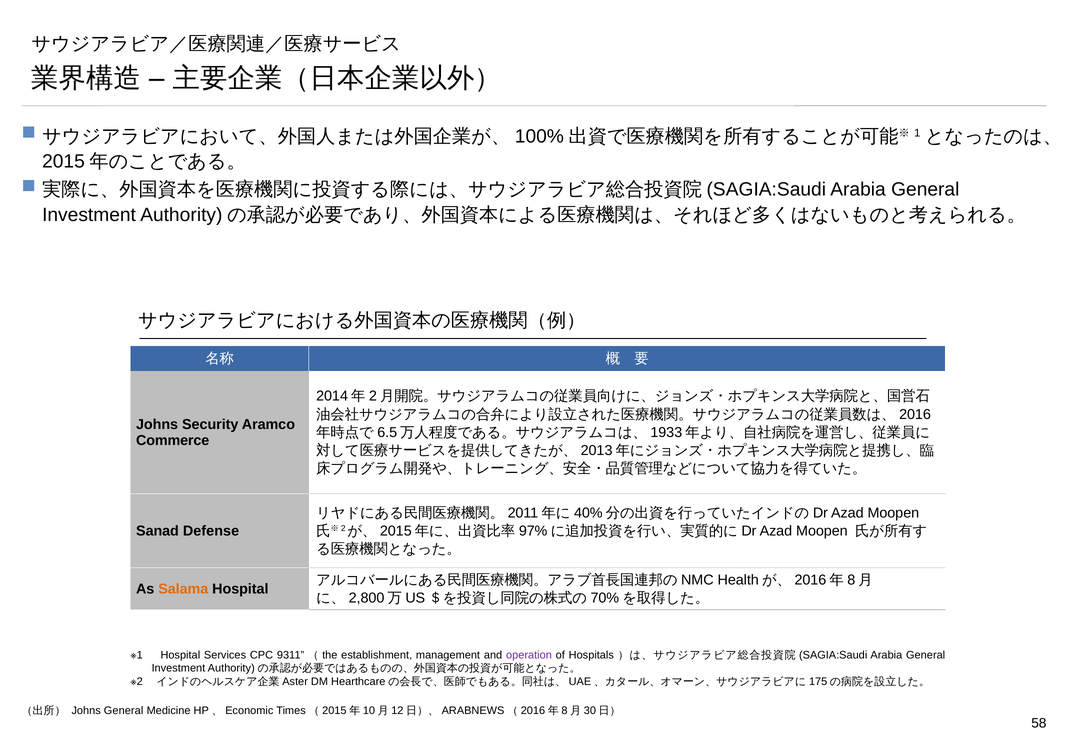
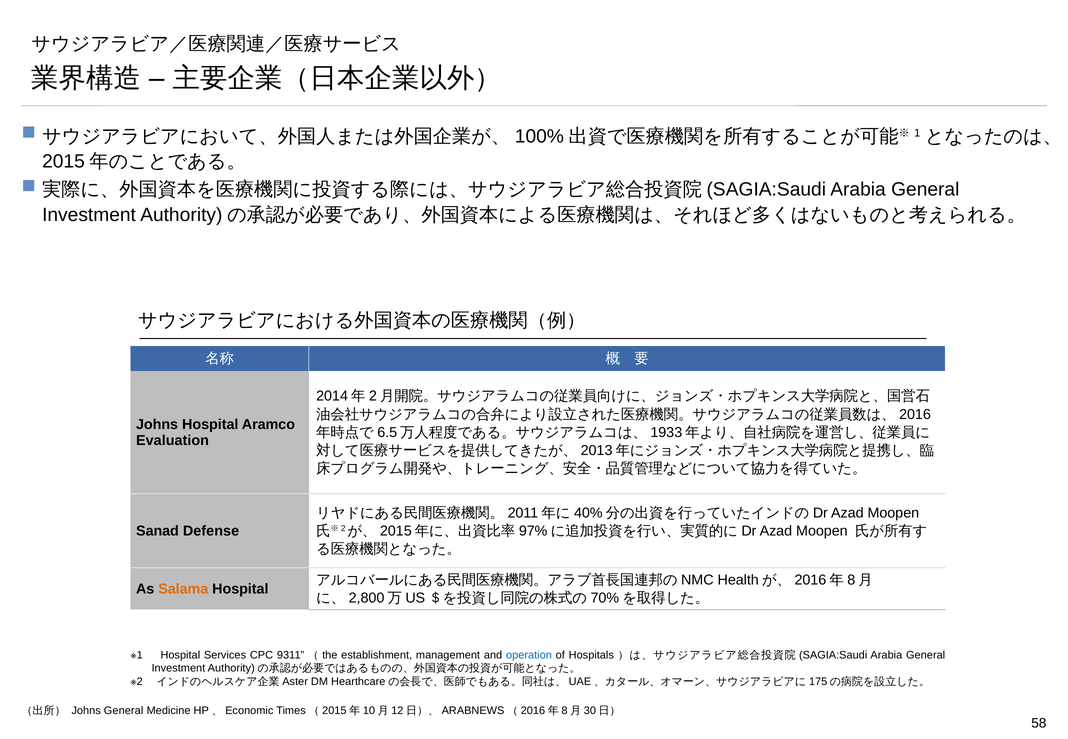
Johns Security: Security -> Hospital (210, 425)
Commerce: Commerce -> Evaluation (173, 441)
operation colour: purple -> blue (529, 656)
